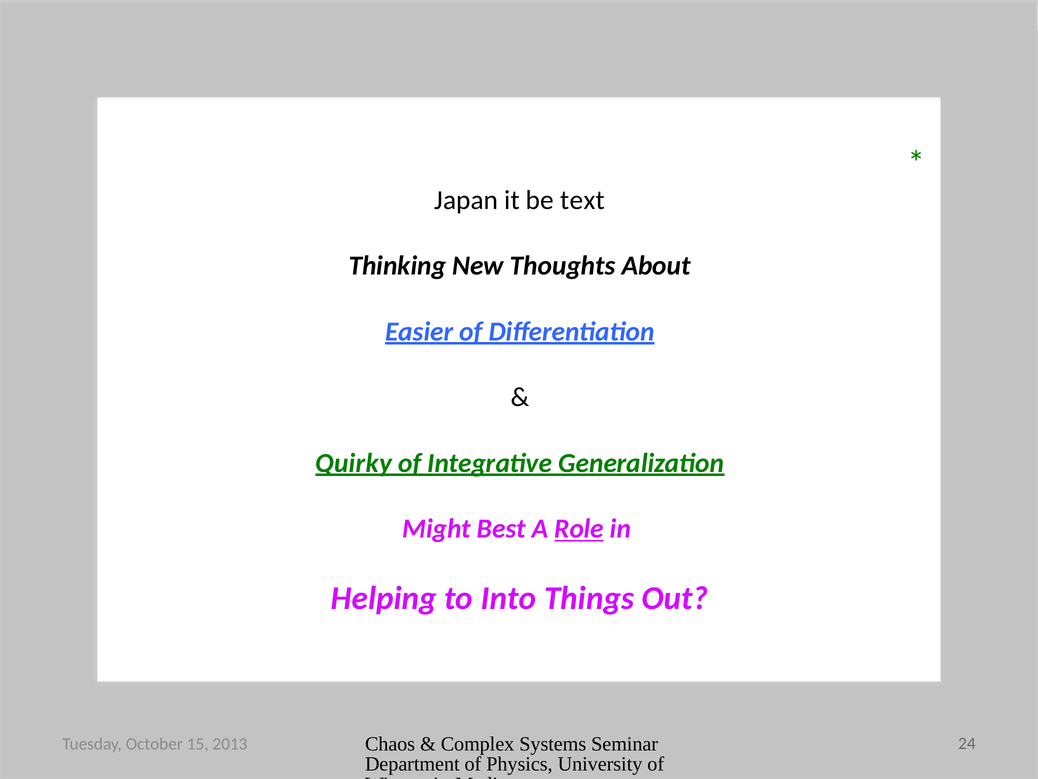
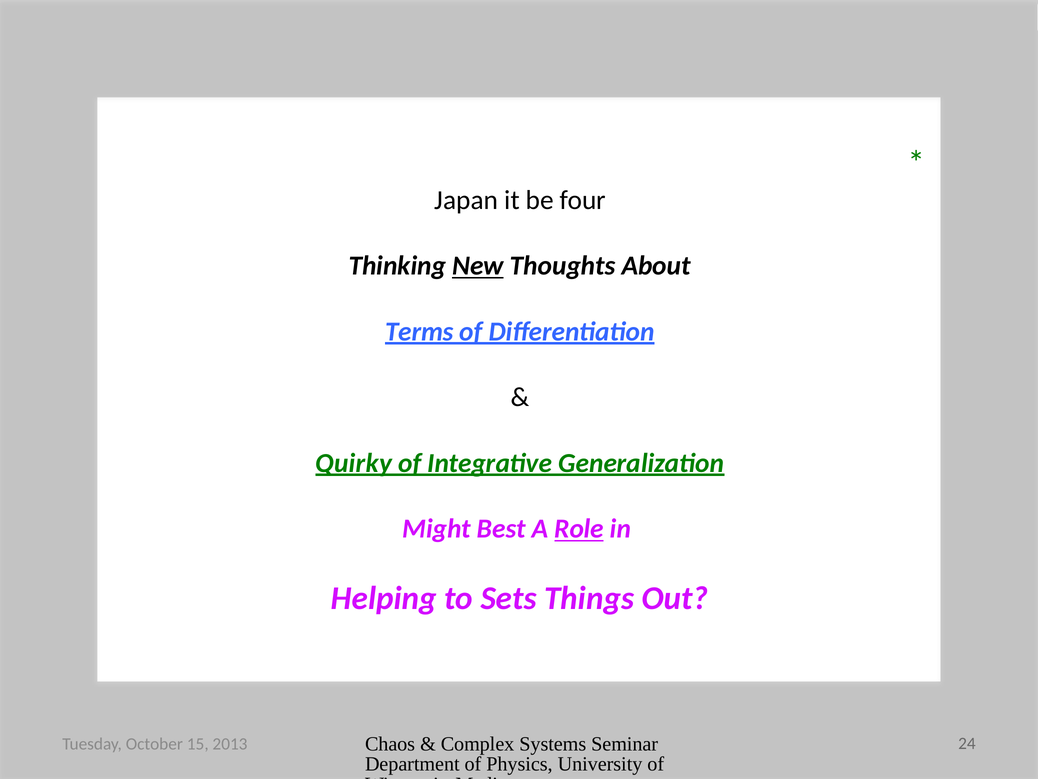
text: text -> four (583, 200)
New underline: none -> present (478, 266)
Easier: Easier -> Terms (419, 331)
Into: Into -> Sets (509, 598)
